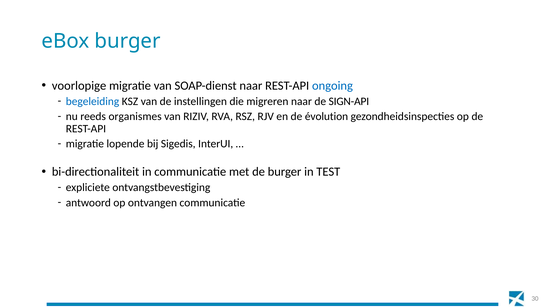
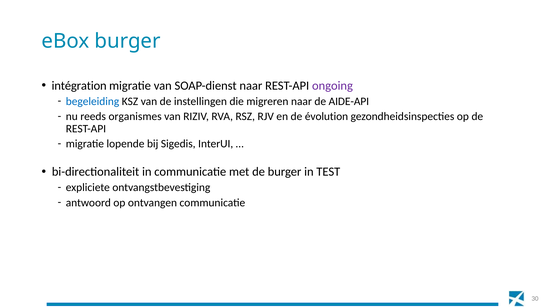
voorlopige: voorlopige -> intégration (79, 86)
ongoing colour: blue -> purple (332, 86)
SIGN-API: SIGN-API -> AIDE-API (349, 101)
